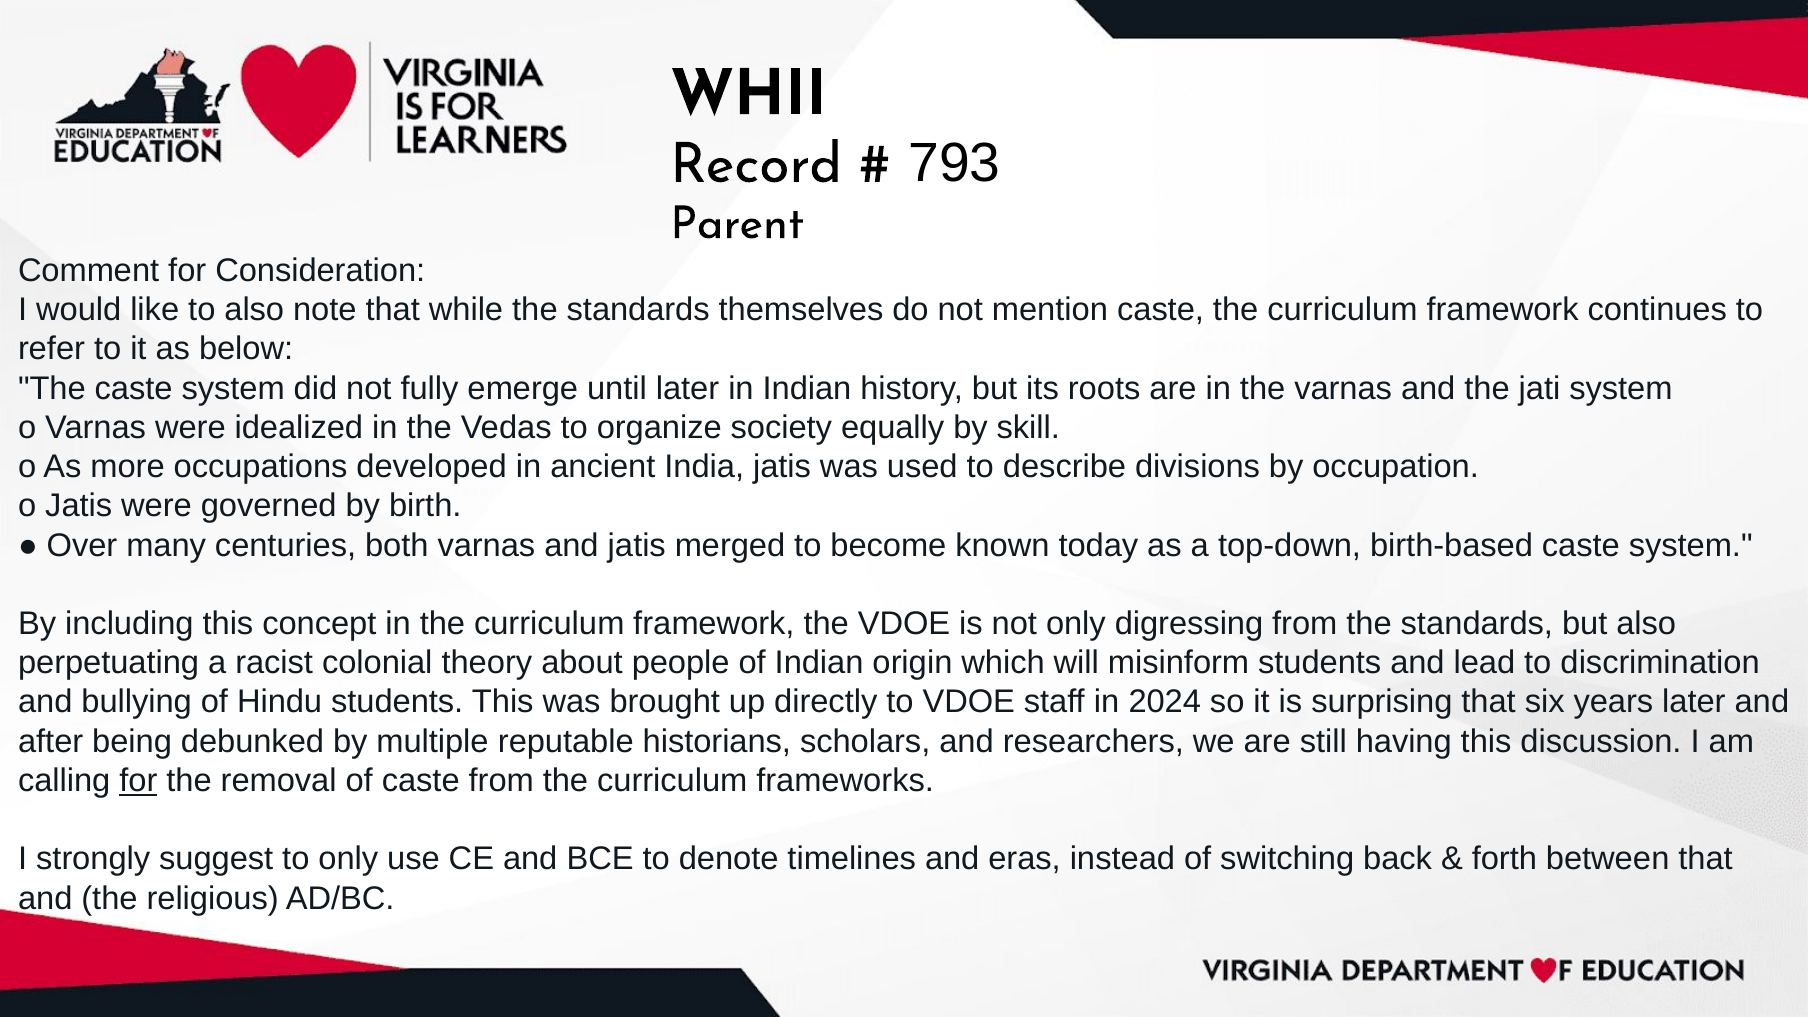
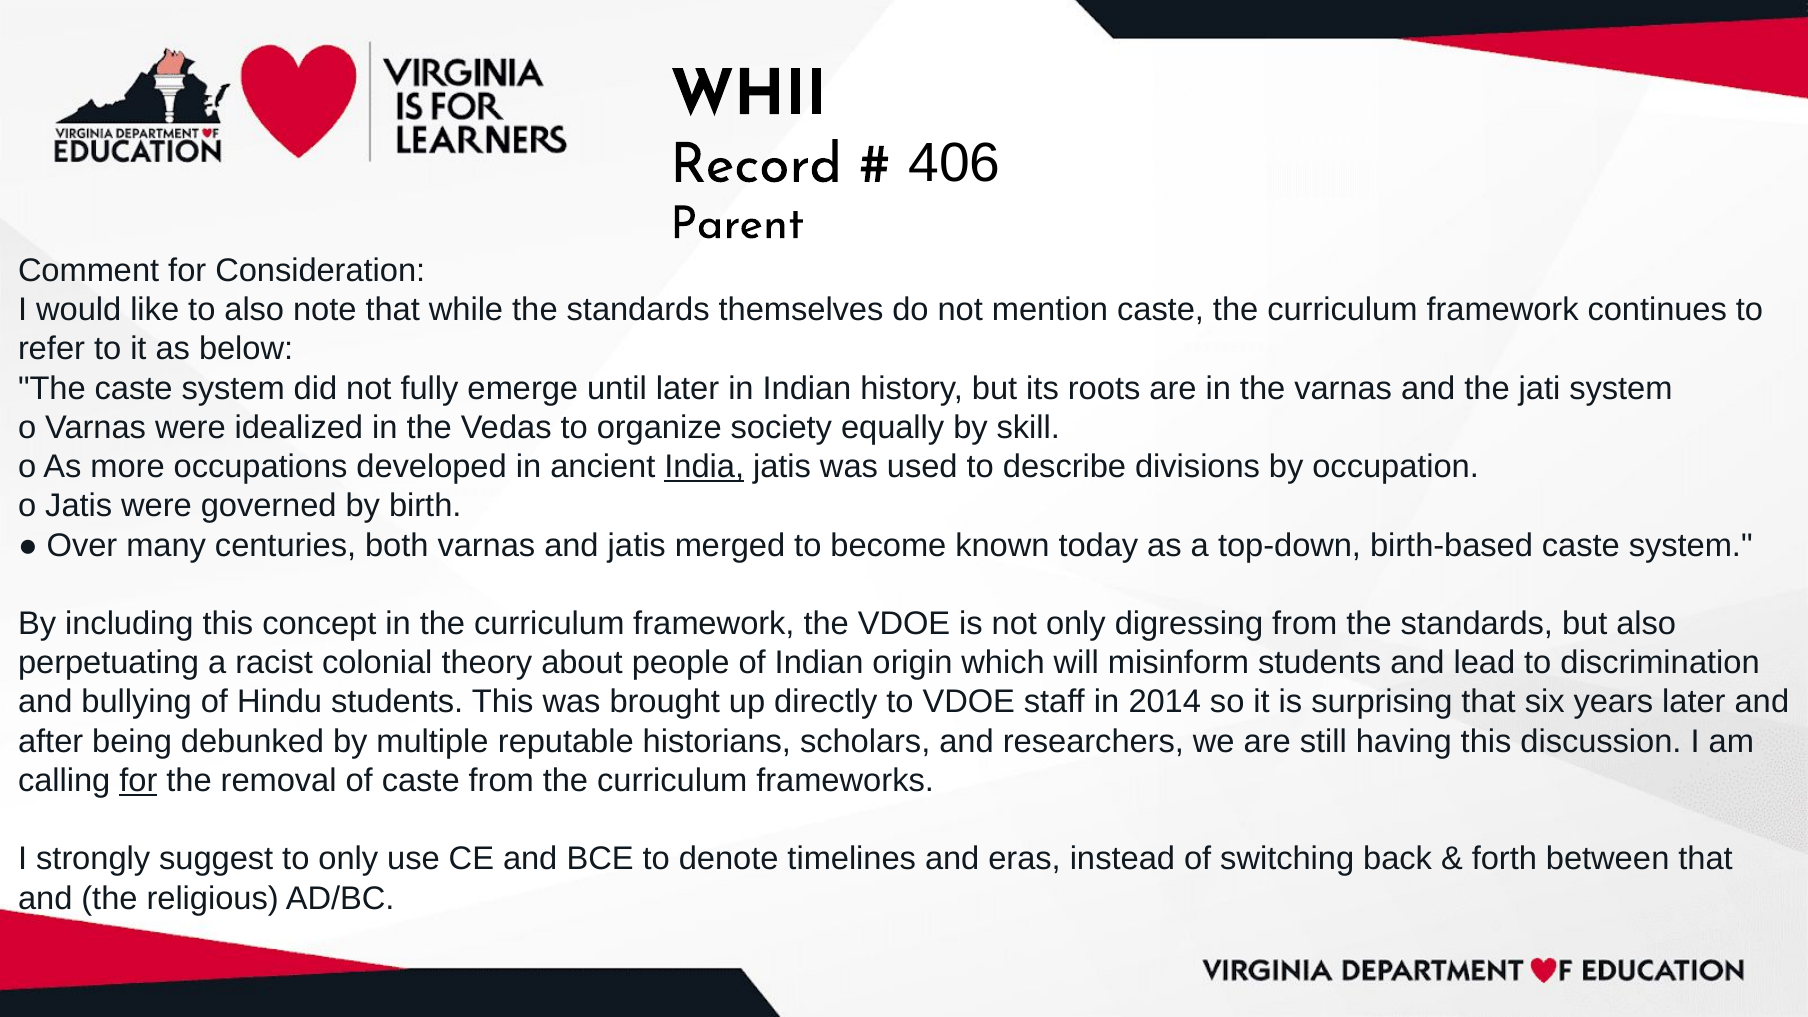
793: 793 -> 406 (955, 164)
India underline: none -> present (704, 467)
2024: 2024 -> 2014 (1165, 702)
